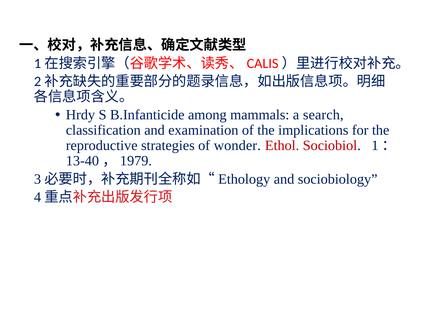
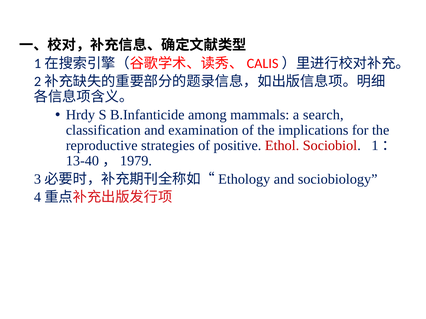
wonder: wonder -> positive (237, 146)
